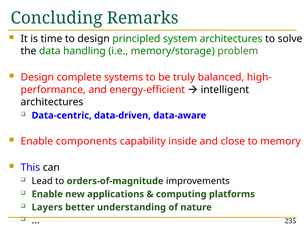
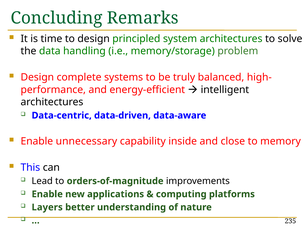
components: components -> unnecessary (86, 141)
